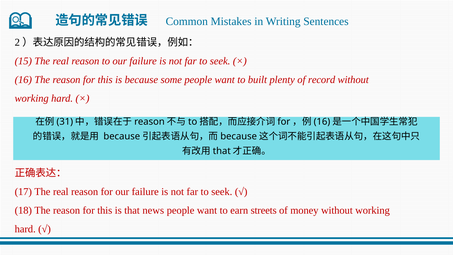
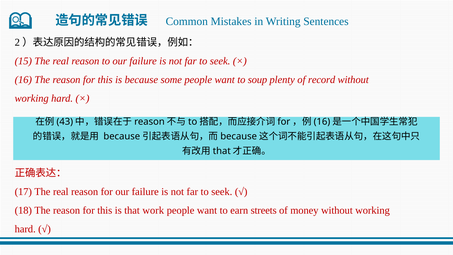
built: built -> soup (258, 80)
31: 31 -> 43 (65, 122)
news: news -> work (153, 210)
